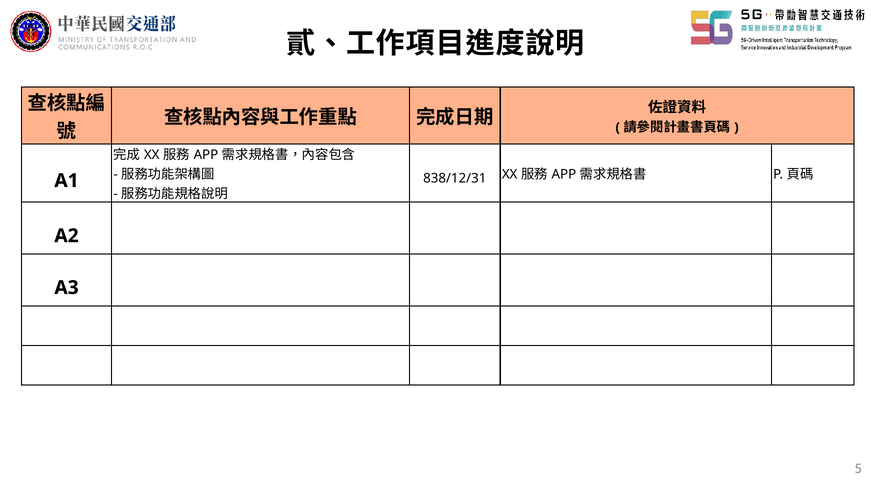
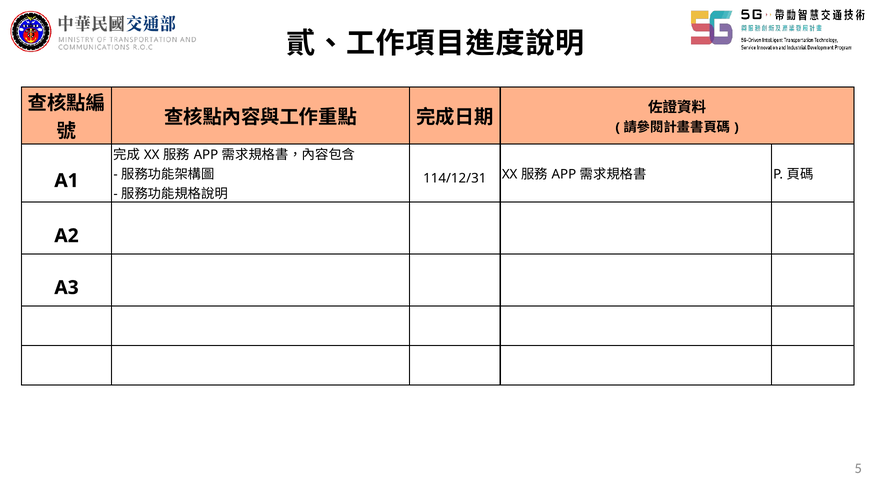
838/12/31: 838/12/31 -> 114/12/31 (455, 178)
